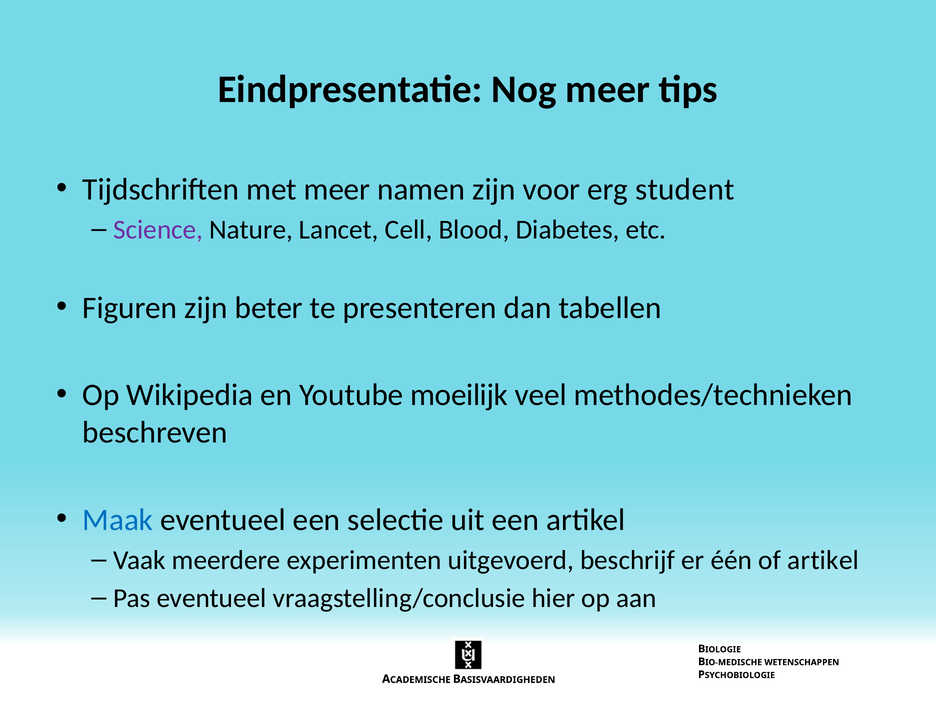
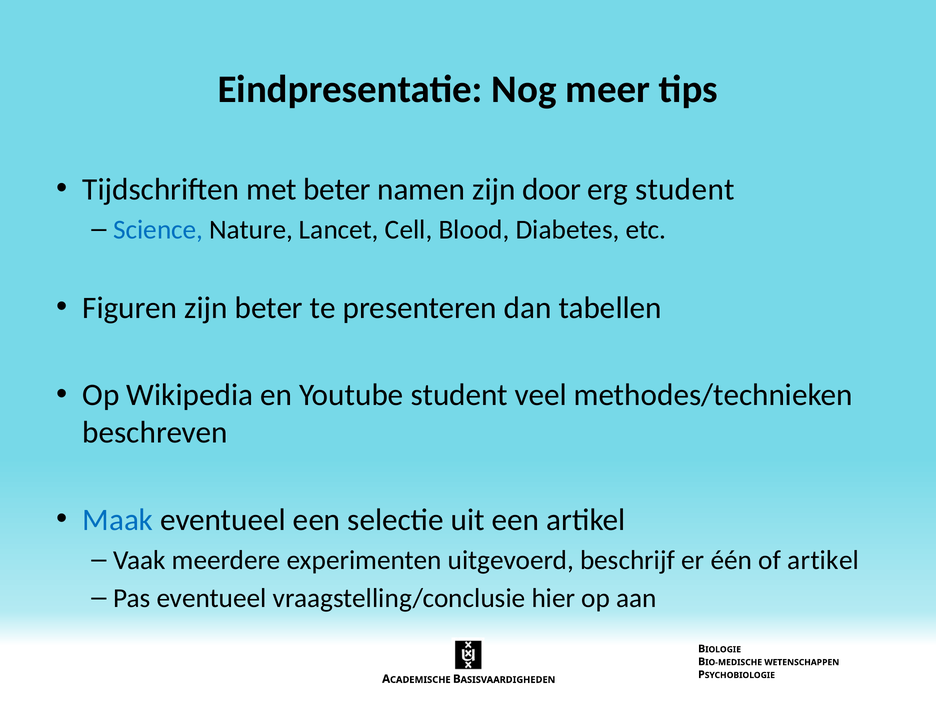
met meer: meer -> beter (337, 189)
voor: voor -> door (552, 189)
Science colour: purple -> blue (158, 230)
Youtube moeilijk: moeilijk -> student (459, 395)
